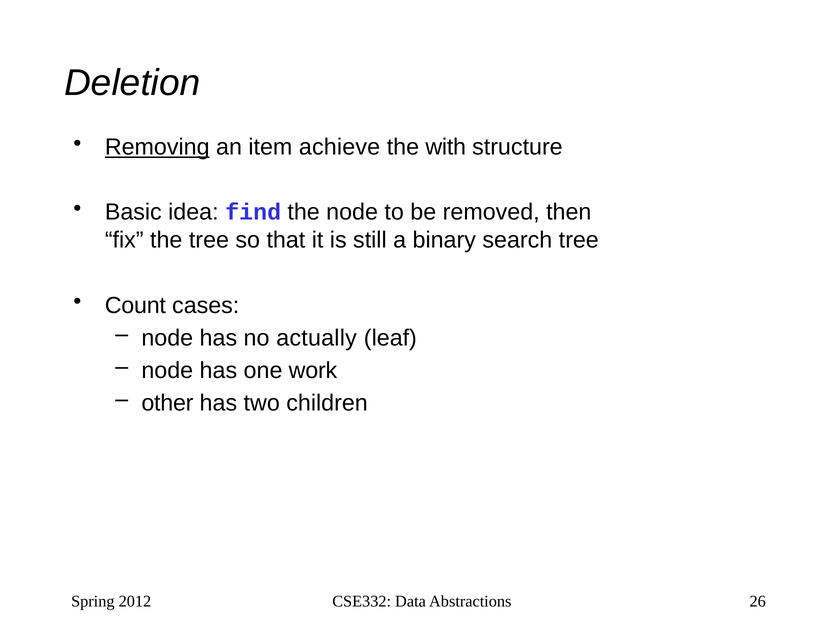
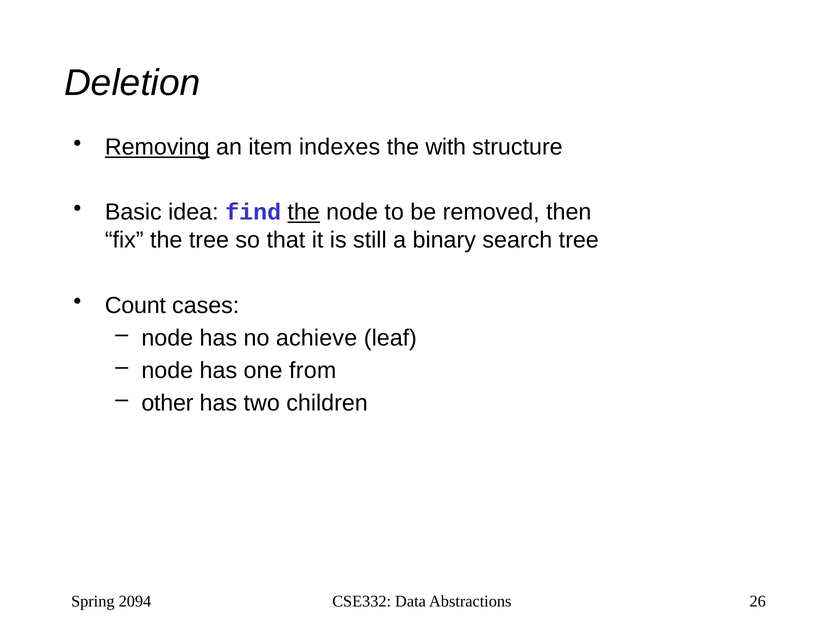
achieve: achieve -> indexes (340, 147)
the underline: none -> present (304, 212)
actually: actually -> achieve (317, 338)
work: work -> from (313, 370)
2012: 2012 -> 2094 (135, 601)
